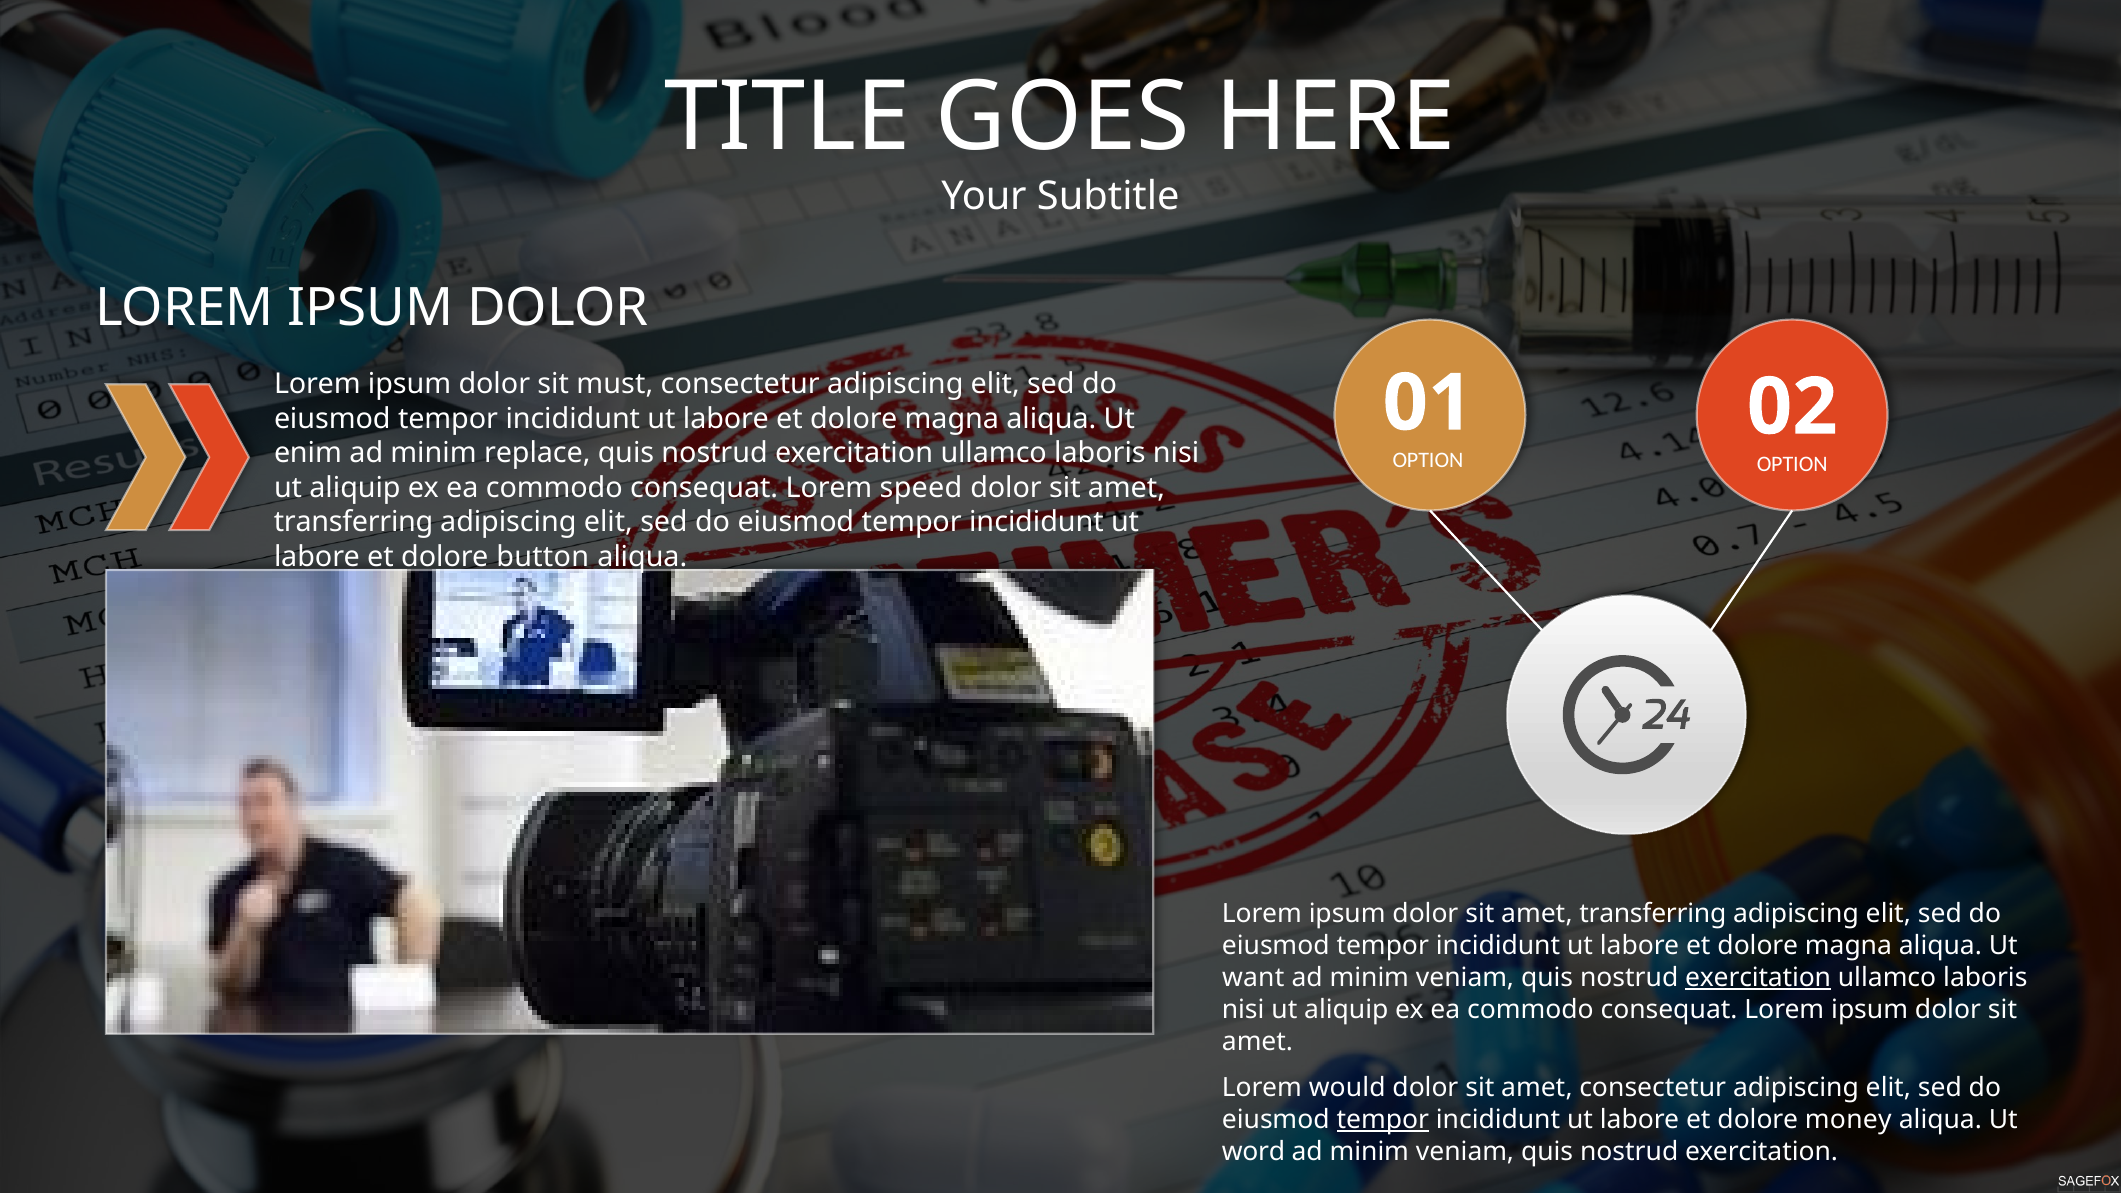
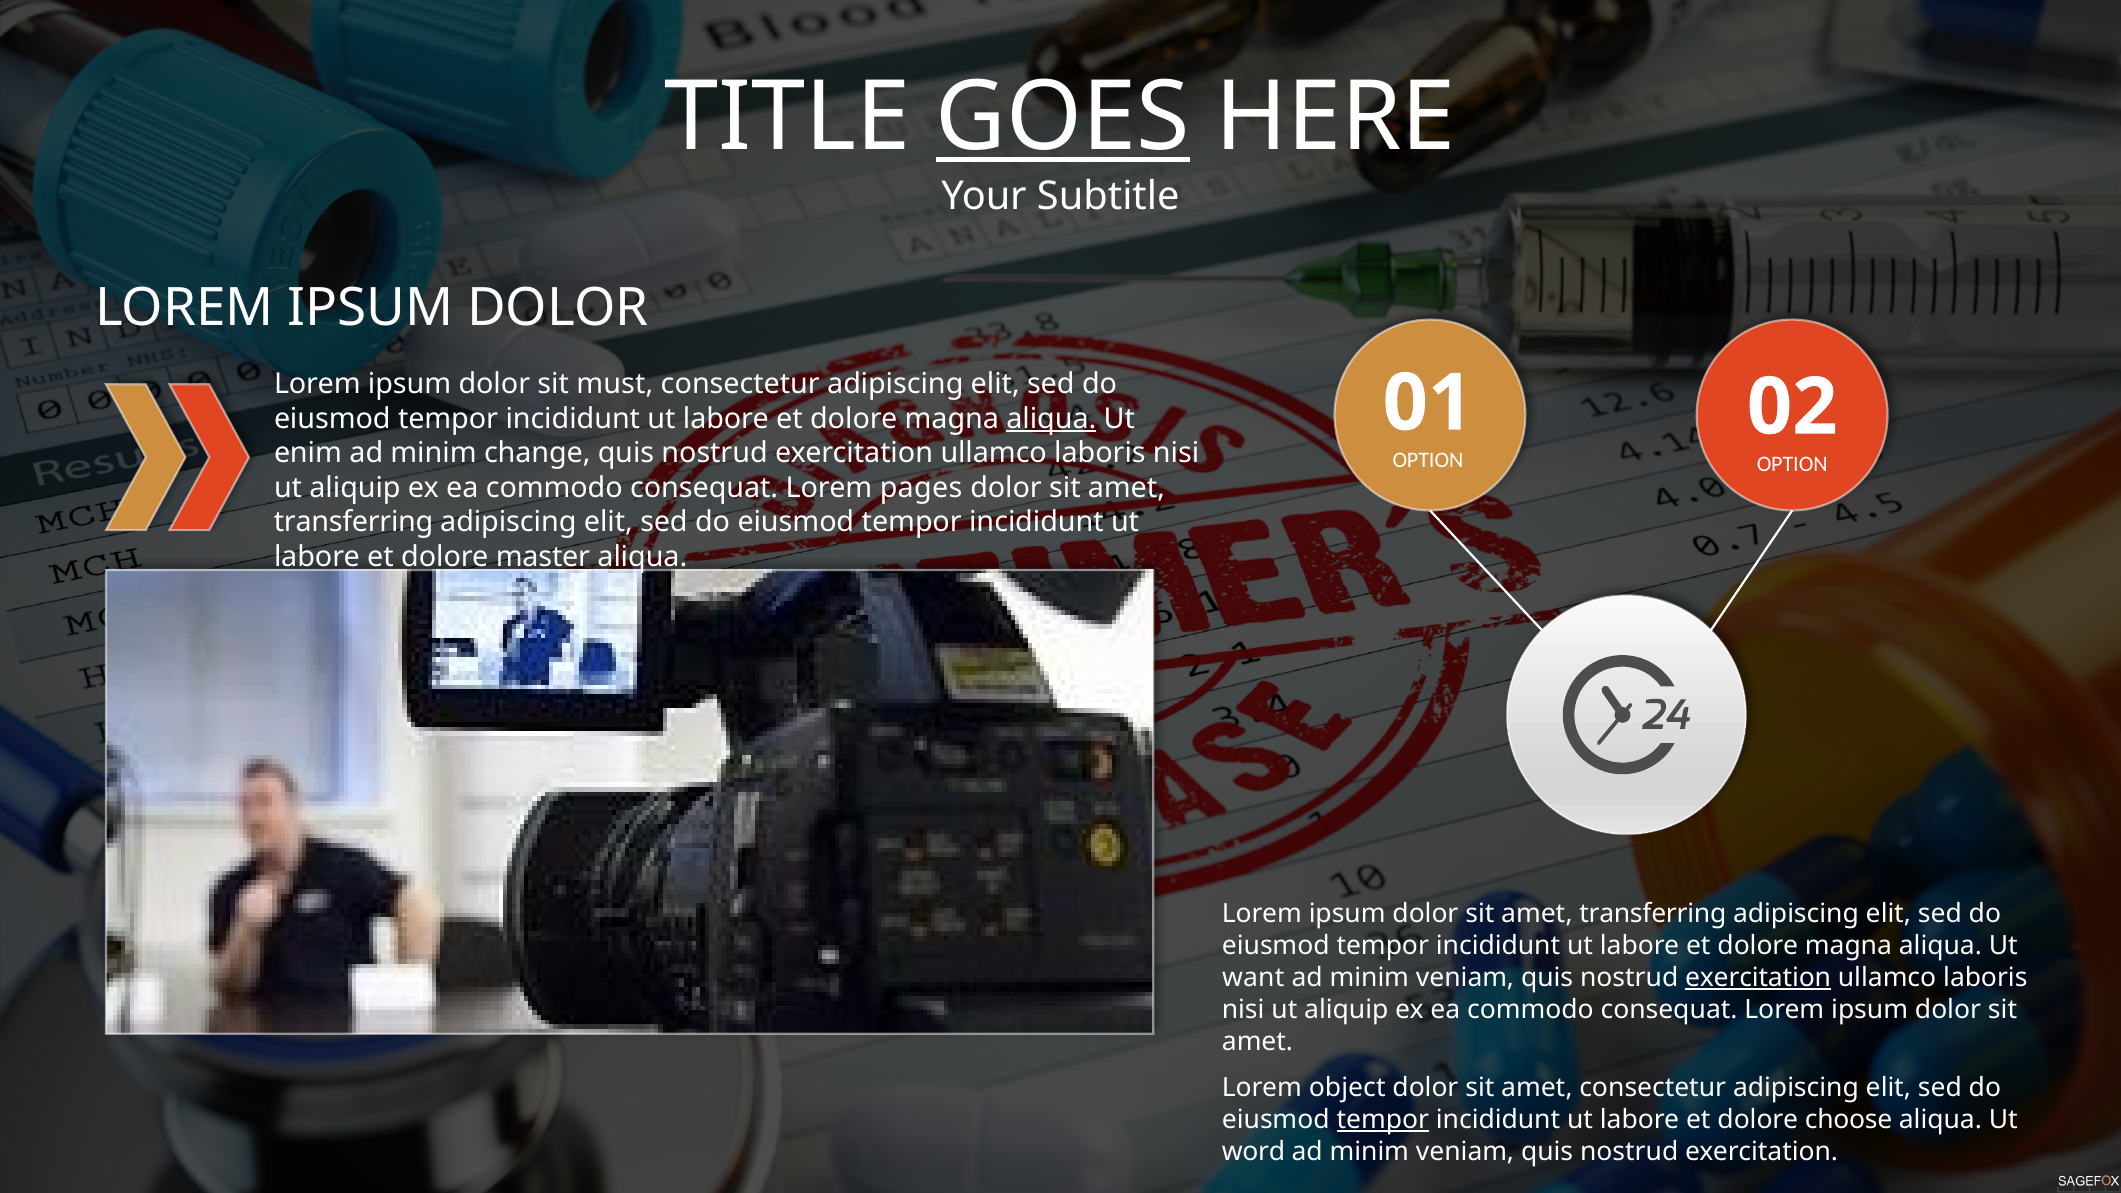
GOES underline: none -> present (1063, 118)
aliqua underline: none -> present (1051, 419)
replace: replace -> change (537, 453)
speed: speed -> pages (921, 488)
button: button -> master (543, 557)
would: would -> object (1347, 1088)
money: money -> choose (1849, 1120)
